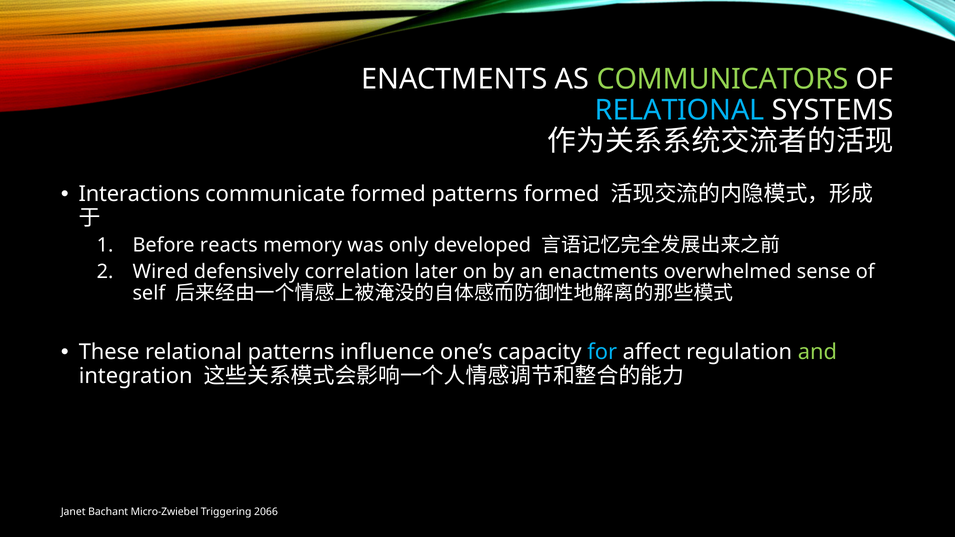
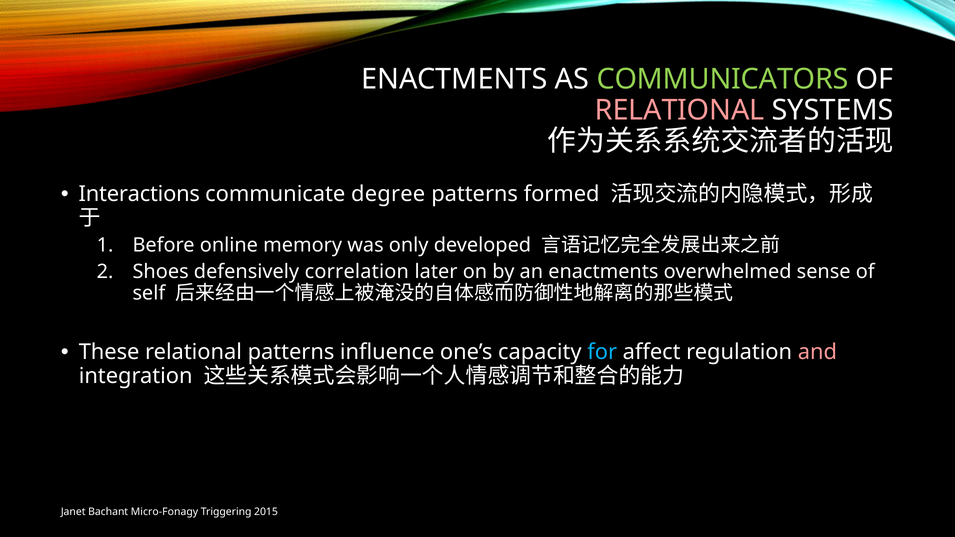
RELATIONAL colour: light blue -> pink (680, 110)
communicate formed: formed -> degree (388, 194)
reacts: reacts -> online (229, 245)
Wired: Wired -> Shoes (161, 272)
and colour: light green -> pink (817, 352)
Micro-Zwiebel: Micro-Zwiebel -> Micro-Fonagy (164, 512)
2066: 2066 -> 2015 (266, 512)
